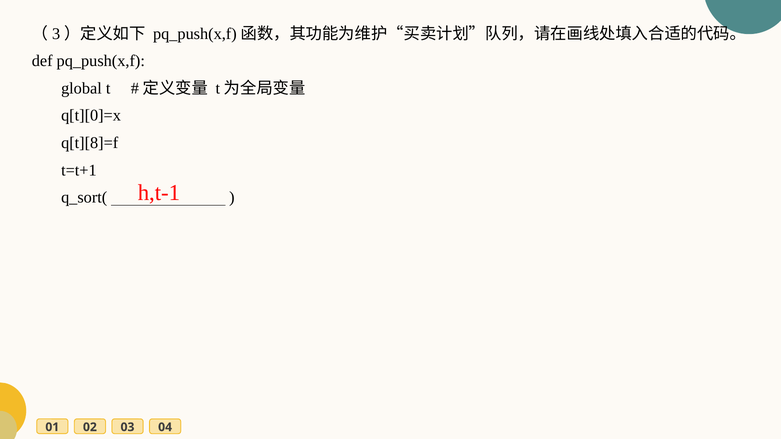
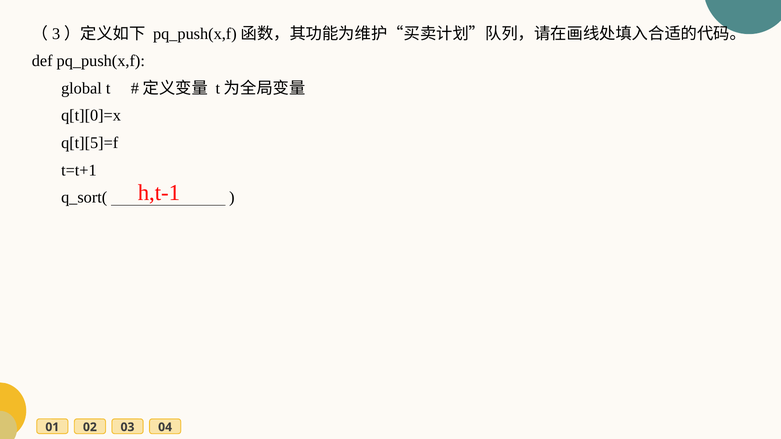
q[t][8]=f: q[t][8]=f -> q[t][5]=f (90, 143)
